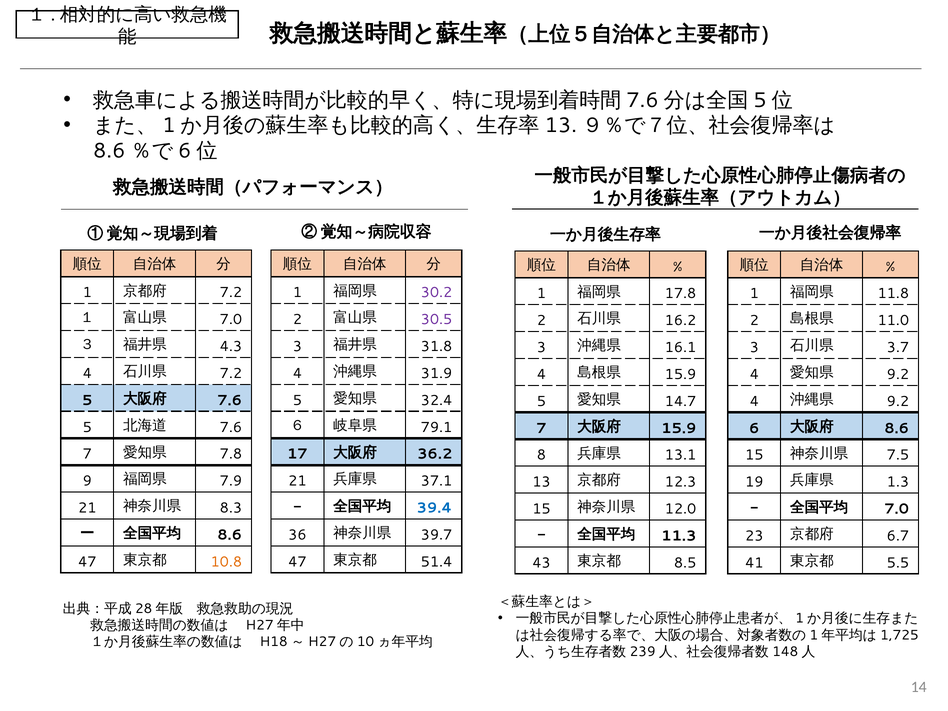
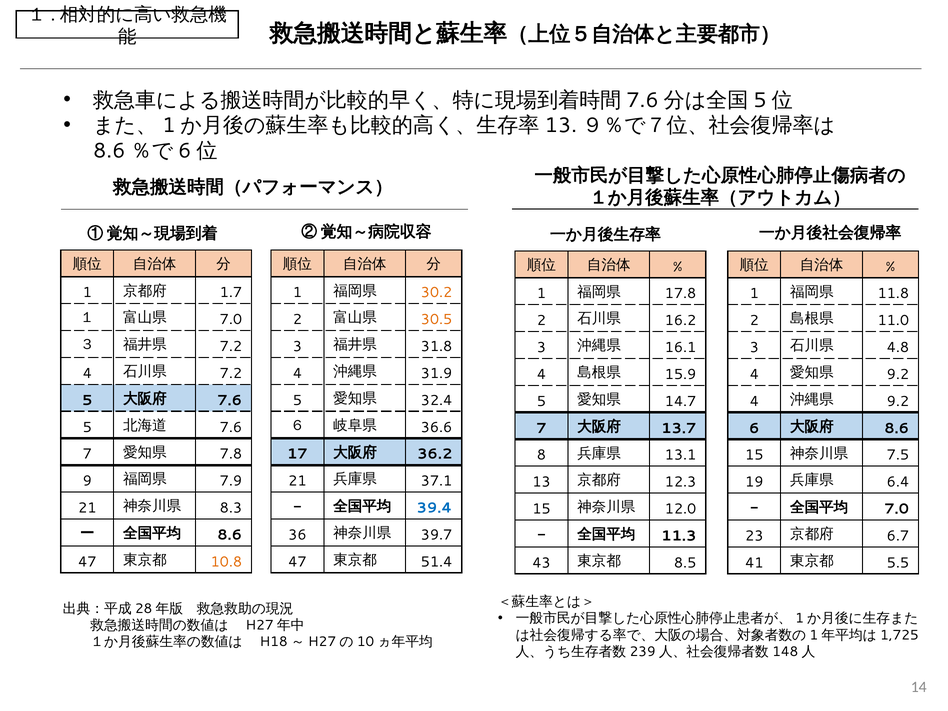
7.2: 7.2 -> 1.7 (231, 293)
30.2 colour: purple -> orange (436, 293)
30.5 colour: purple -> orange (436, 320)
4.3: 4.3 -> 7.2 (231, 347)
3.7: 3.7 -> 4.8 (898, 348)
79.1: 79.1 -> 36.6 (436, 427)
15.9: 15.9 -> 13.7 (679, 428)
1.3: 1.3 -> 6.4 (898, 482)
